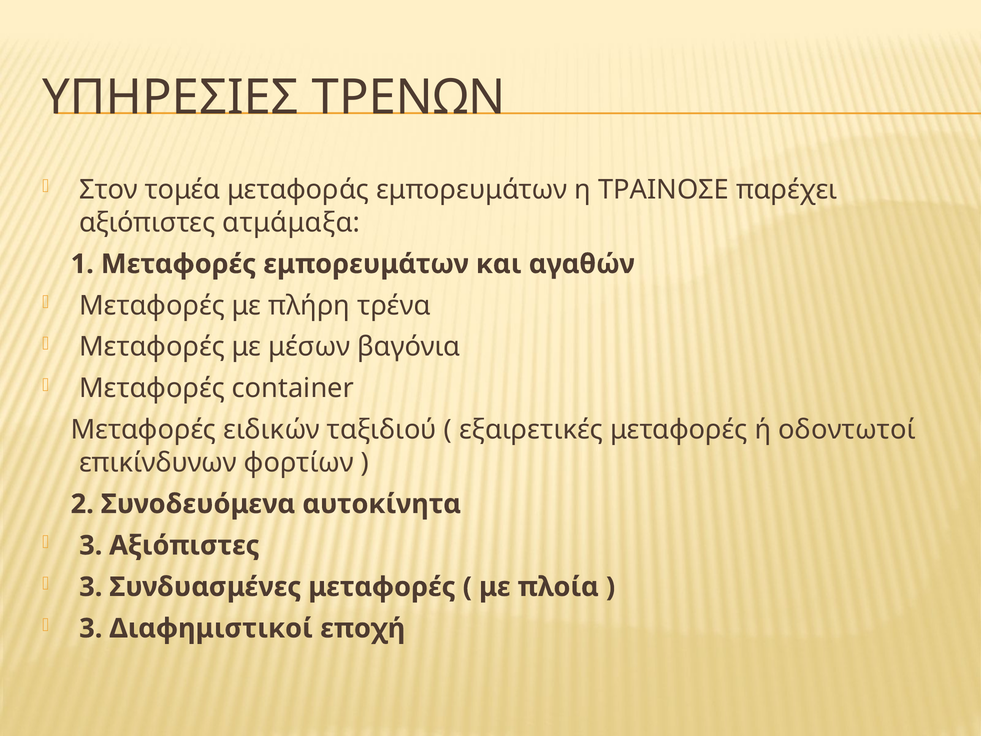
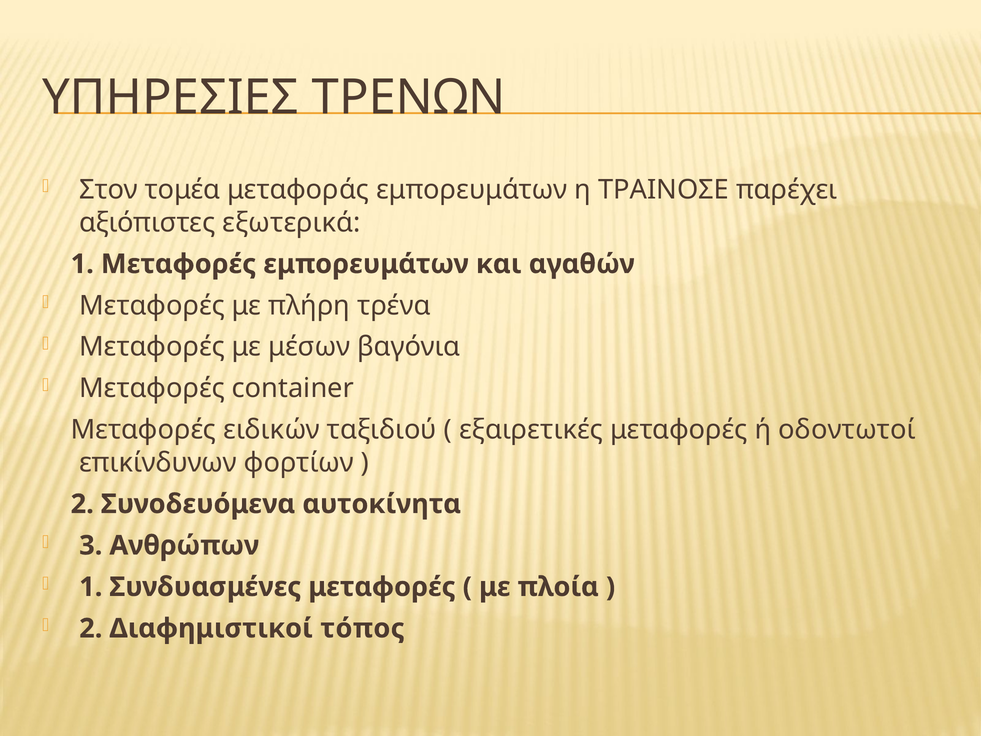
ατμάμαξα: ατμάμαξα -> εξωτερικά (291, 223)
3 Αξιόπιστες: Αξιόπιστες -> Ανθρώπων (184, 545)
3: 3 -> 1 (91, 587)
3: 3 -> 2 (91, 628)
εποχή: εποχή -> τόπος (362, 628)
